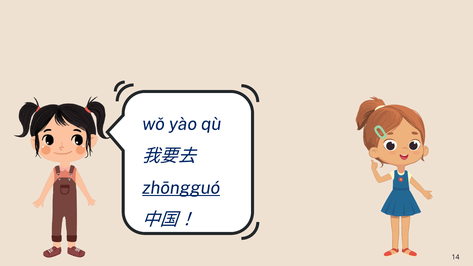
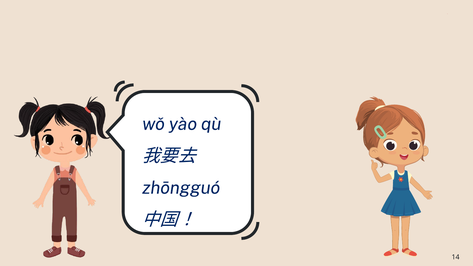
zhōngguó underline: present -> none (181, 188)
